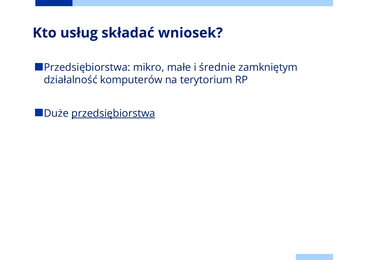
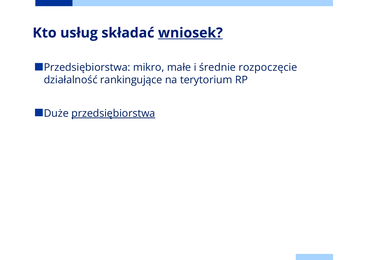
wniosek underline: none -> present (190, 33)
zamkniętym: zamkniętym -> rozpoczęcie (268, 68)
komputerów: komputerów -> rankingujące (131, 80)
